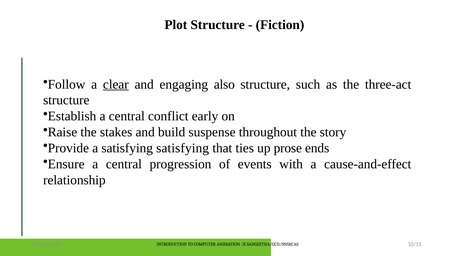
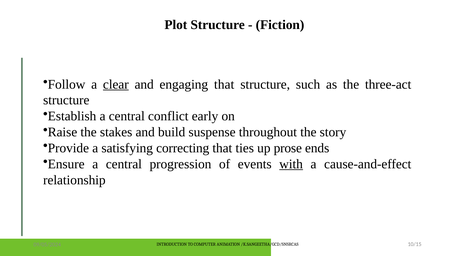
engaging also: also -> that (224, 84)
satisfying satisfying: satisfying -> correcting (183, 148)
with underline: none -> present (291, 164)
